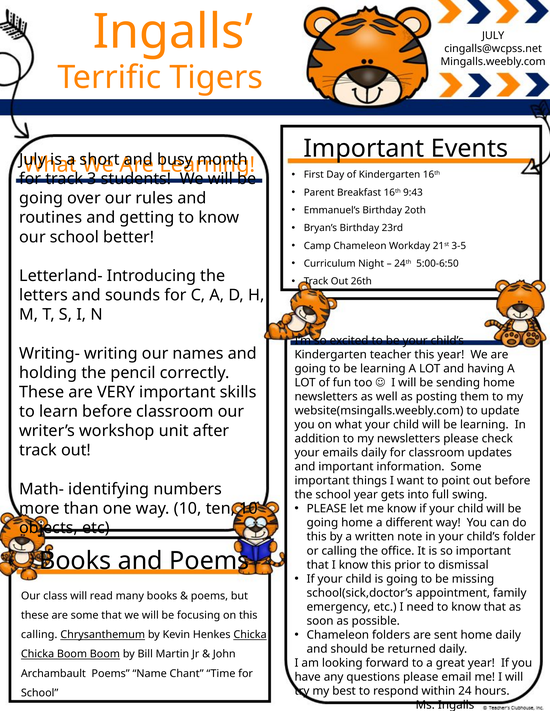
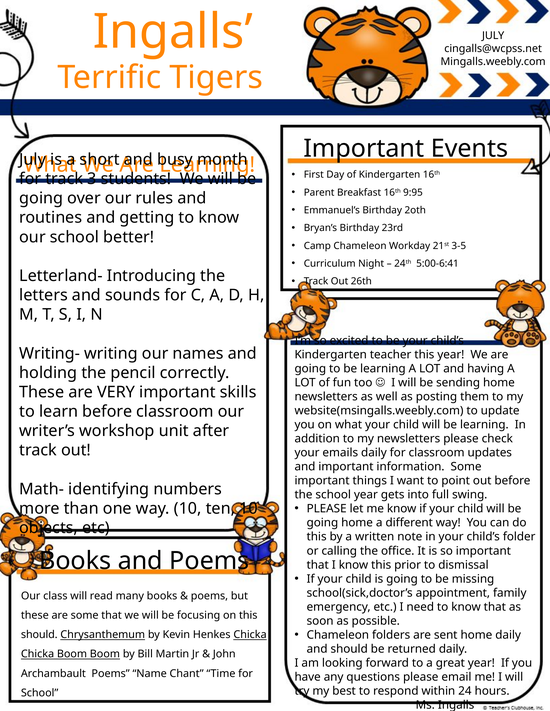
9:43: 9:43 -> 9:95 (413, 193)
5:00-6:50: 5:00-6:50 -> 5:00-6:41 (437, 264)
calling: calling -> should (39, 635)
